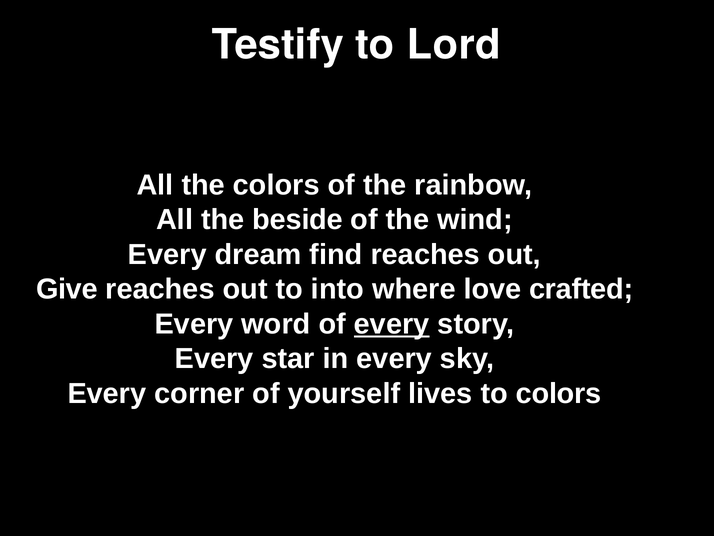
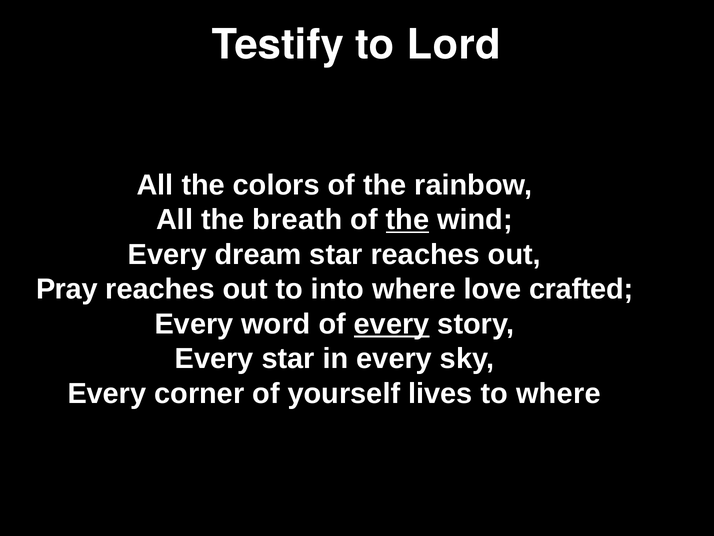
beside: beside -> breath (297, 220)
the underline: none -> present (408, 220)
dream find: find -> star (336, 254)
Give: Give -> Pray (67, 289)
to colors: colors -> where (558, 393)
